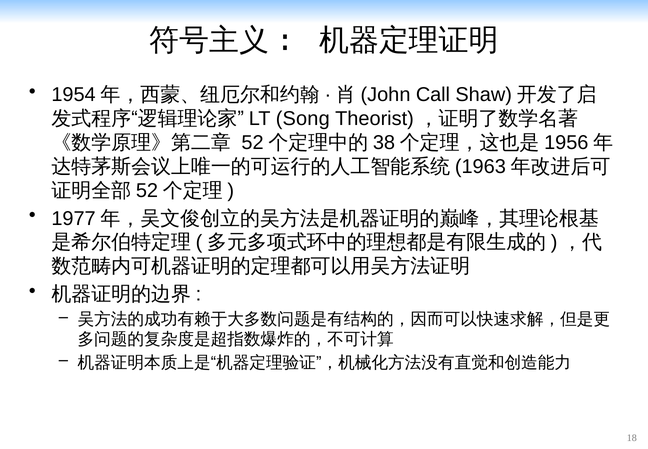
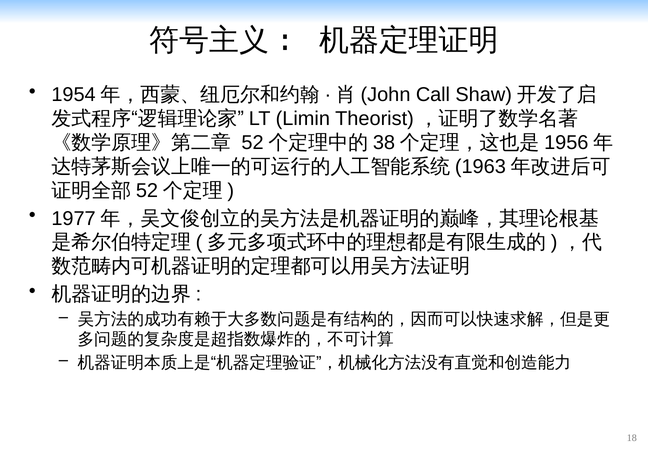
Song: Song -> Limin (303, 119)
